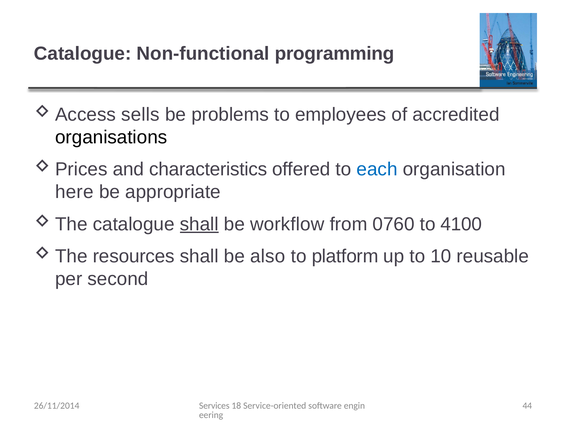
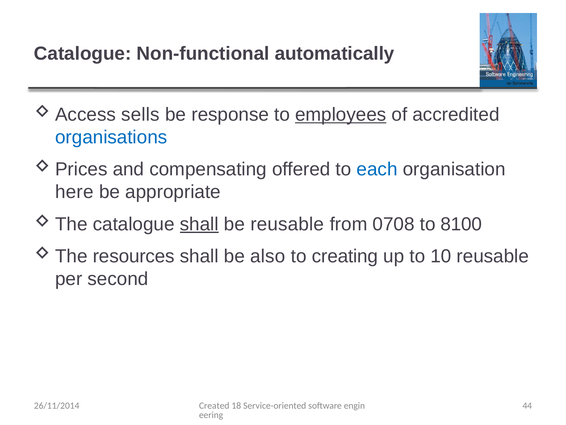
programming: programming -> automatically (335, 54)
problems: problems -> response (230, 114)
employees underline: none -> present (341, 114)
organisations colour: black -> blue (111, 137)
characteristics: characteristics -> compensating (208, 169)
be workflow: workflow -> reusable (287, 224)
0760: 0760 -> 0708 (394, 224)
4100: 4100 -> 8100 (461, 224)
platform: platform -> creating (345, 256)
Services: Services -> Created (214, 405)
